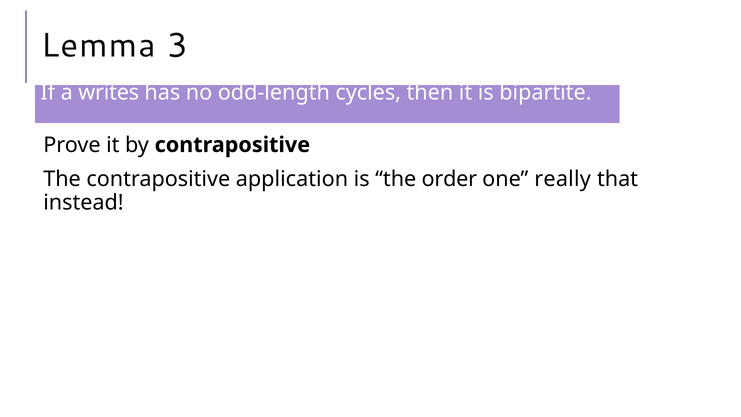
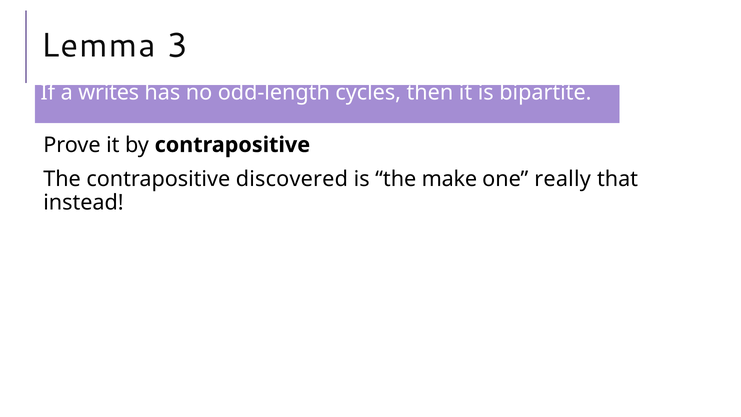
application: application -> discovered (292, 179)
order: order -> make (449, 179)
